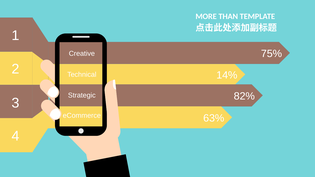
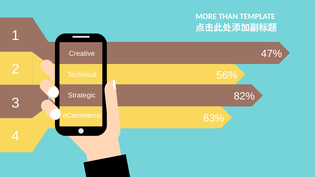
75%: 75% -> 47% (271, 54)
14%: 14% -> 56% (227, 75)
